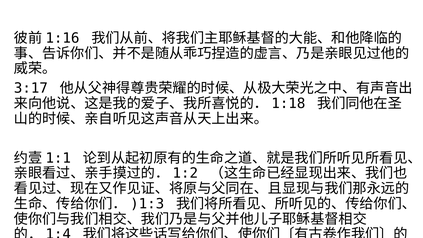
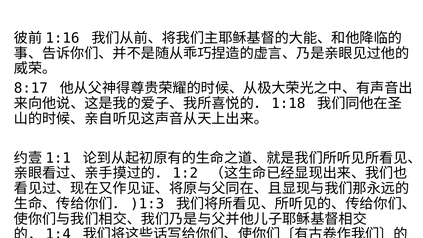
3:17: 3:17 -> 8:17 (31, 88)
